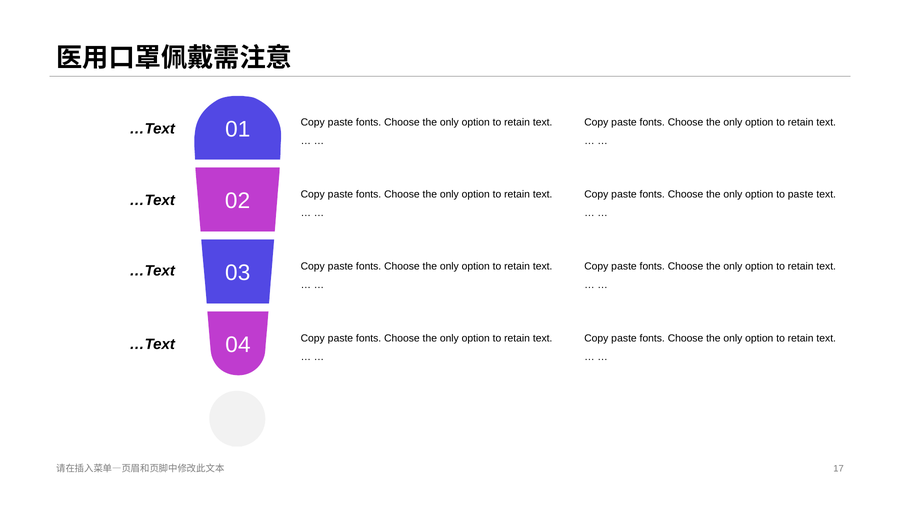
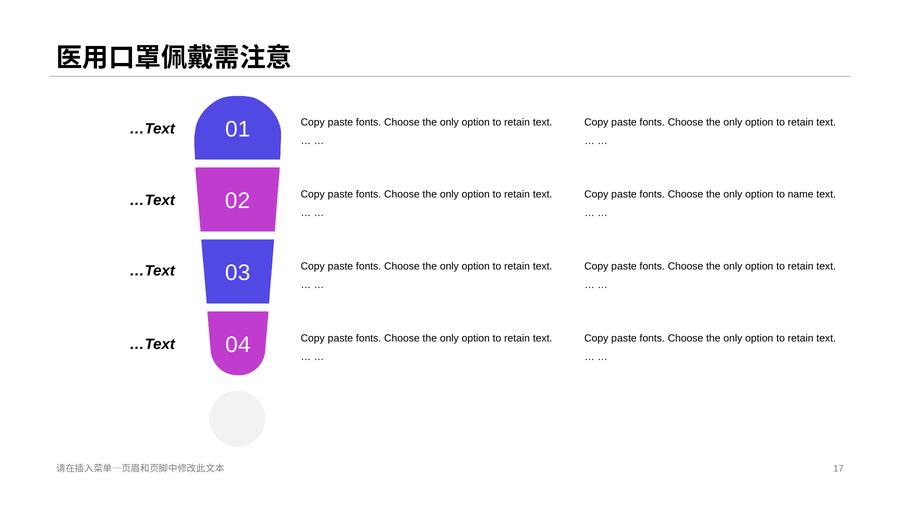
paste: paste -> name (801, 194)
